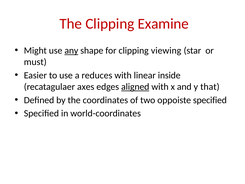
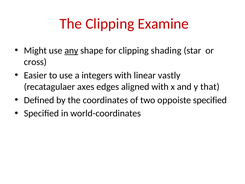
viewing: viewing -> shading (166, 50)
must: must -> cross (35, 62)
reduces: reduces -> integers (97, 75)
inside: inside -> vastly (169, 75)
aligned underline: present -> none (135, 87)
